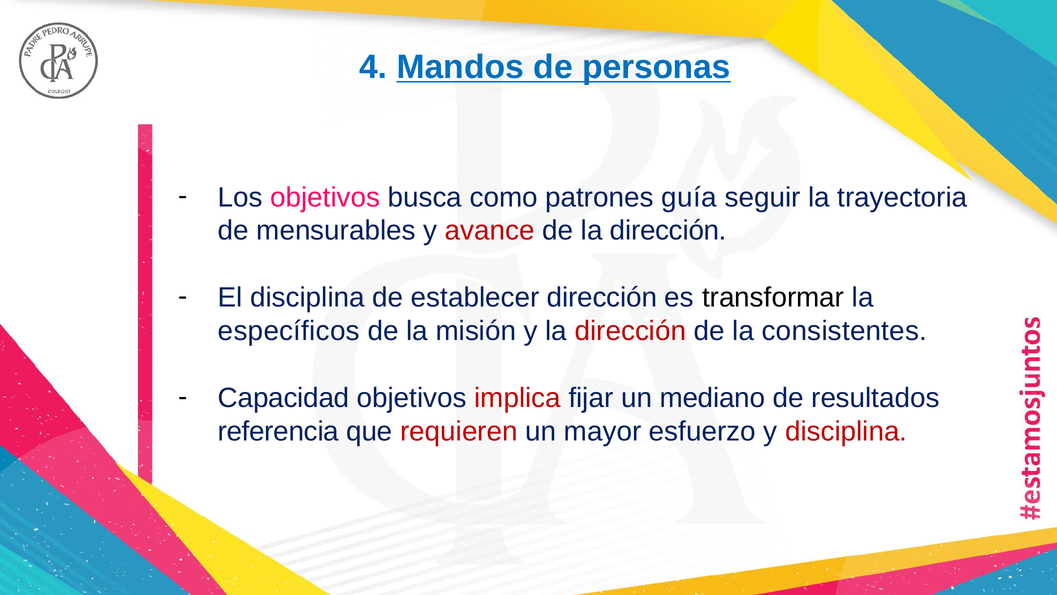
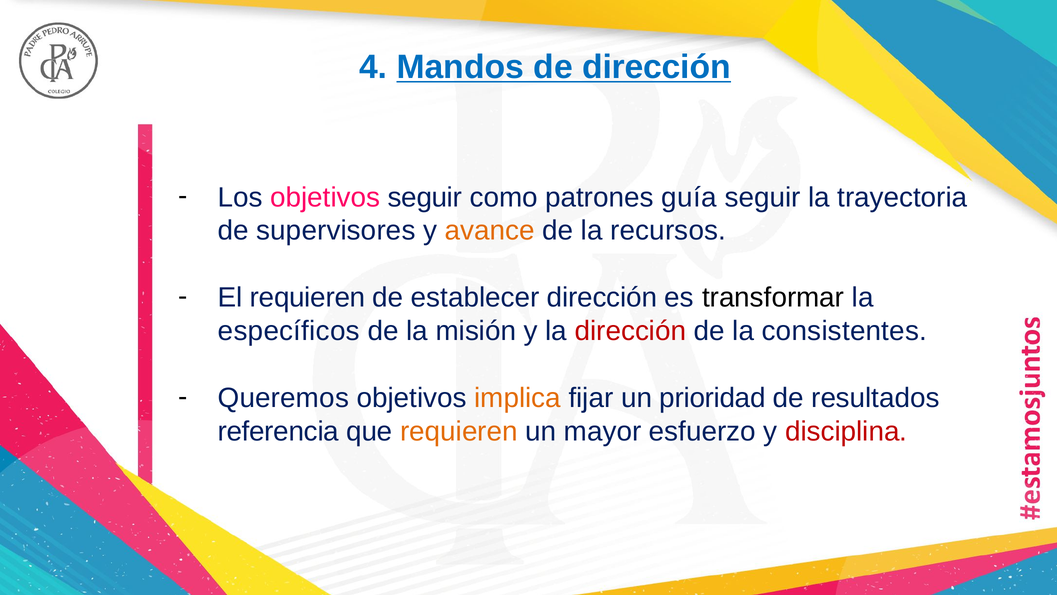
de personas: personas -> dirección (656, 67)
objetivos busca: busca -> seguir (425, 197)
mensurables: mensurables -> supervisores (336, 231)
avance colour: red -> orange (490, 231)
de la dirección: dirección -> recursos (668, 231)
El disciplina: disciplina -> requieren (308, 298)
Capacidad: Capacidad -> Queremos (283, 398)
implica colour: red -> orange (518, 398)
mediano: mediano -> prioridad (712, 398)
requieren colour: red -> orange (459, 431)
